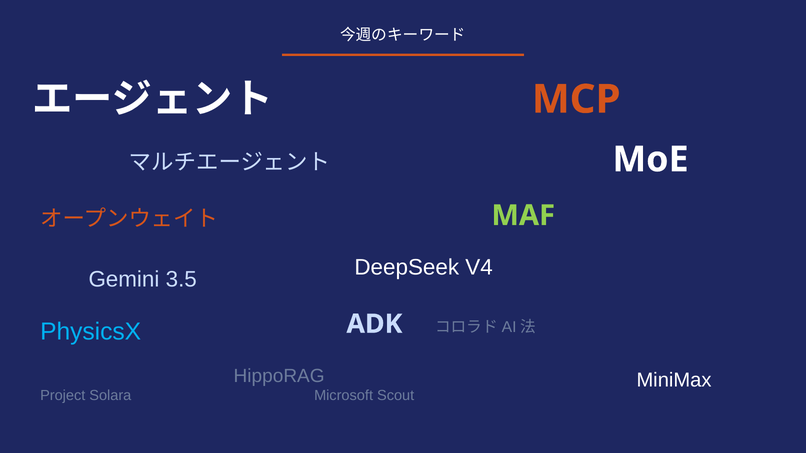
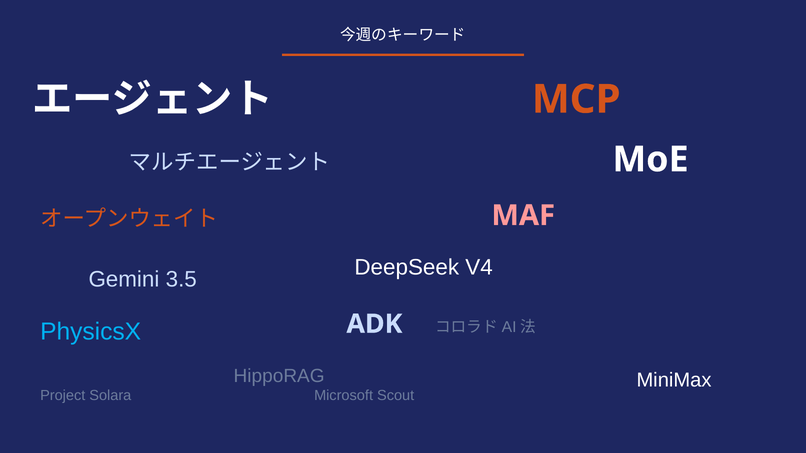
MAF colour: light green -> pink (523, 216)
